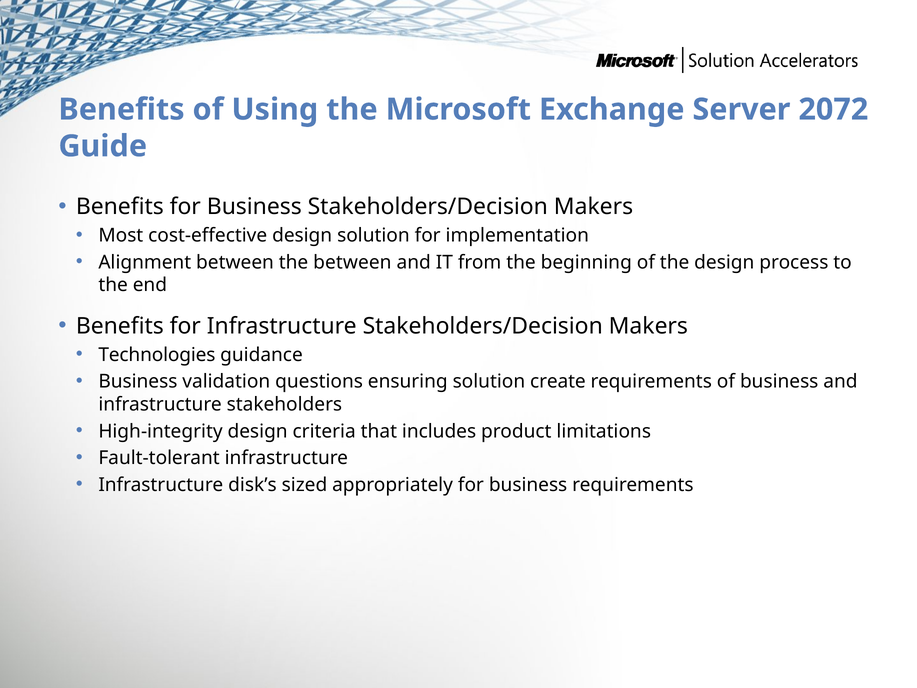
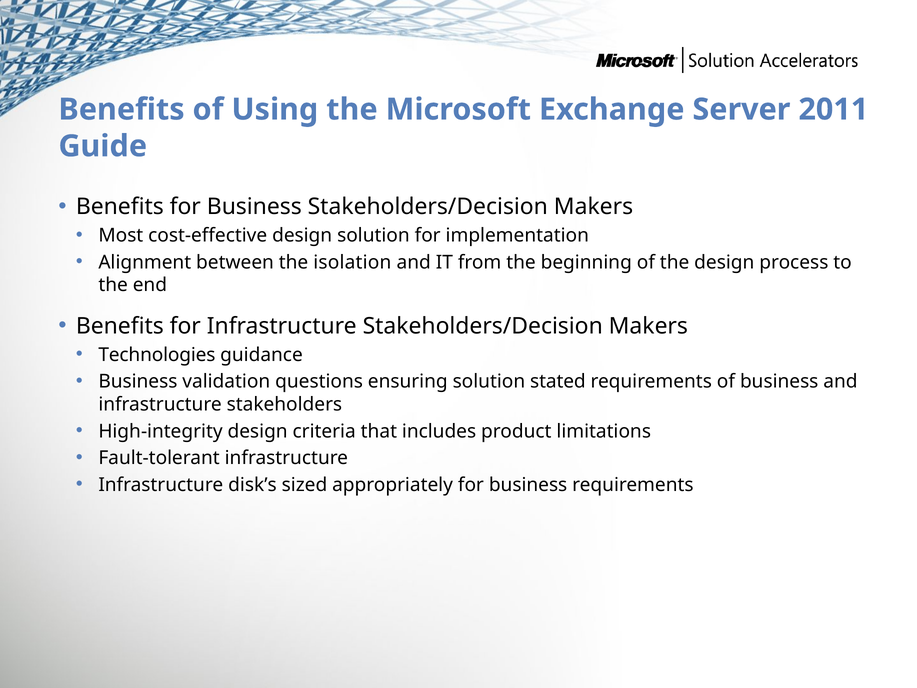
2072: 2072 -> 2011 (833, 109)
the between: between -> isolation (352, 262)
create: create -> stated (558, 381)
